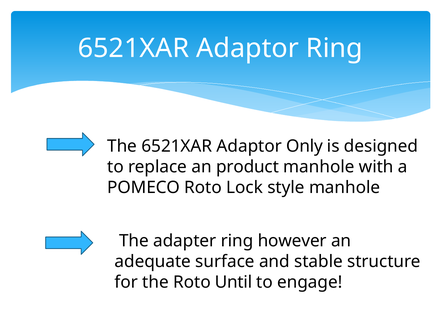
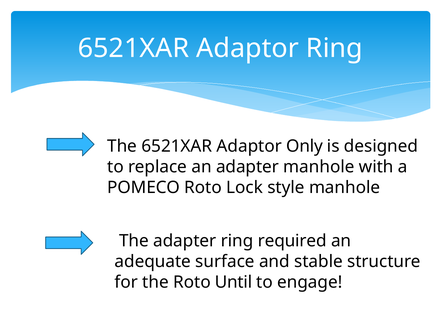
an product: product -> adapter (247, 167)
however: however -> required (292, 241)
